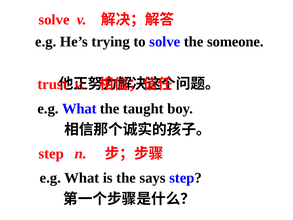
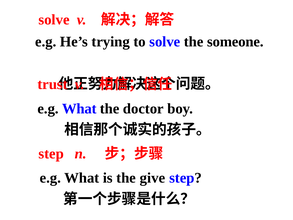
taught: taught -> doctor (143, 108)
says: says -> give (152, 178)
